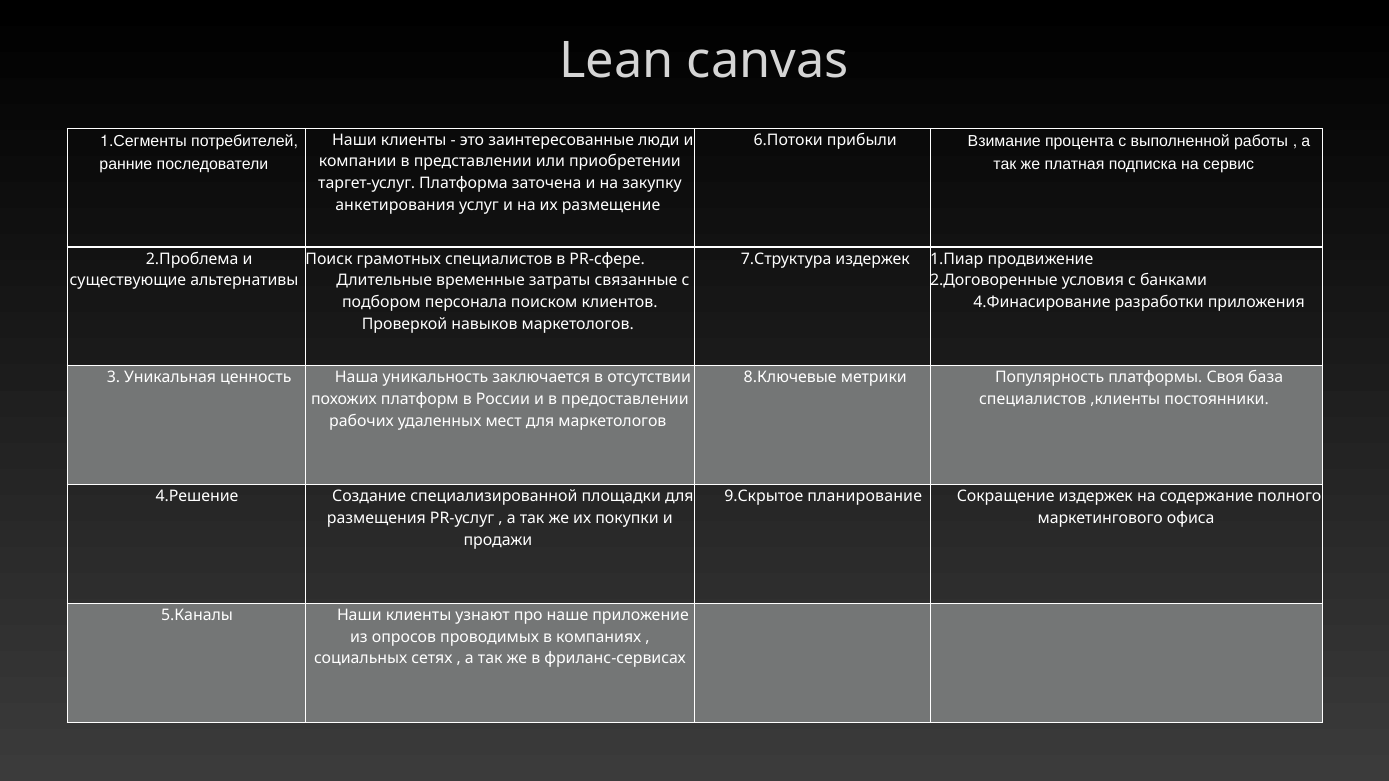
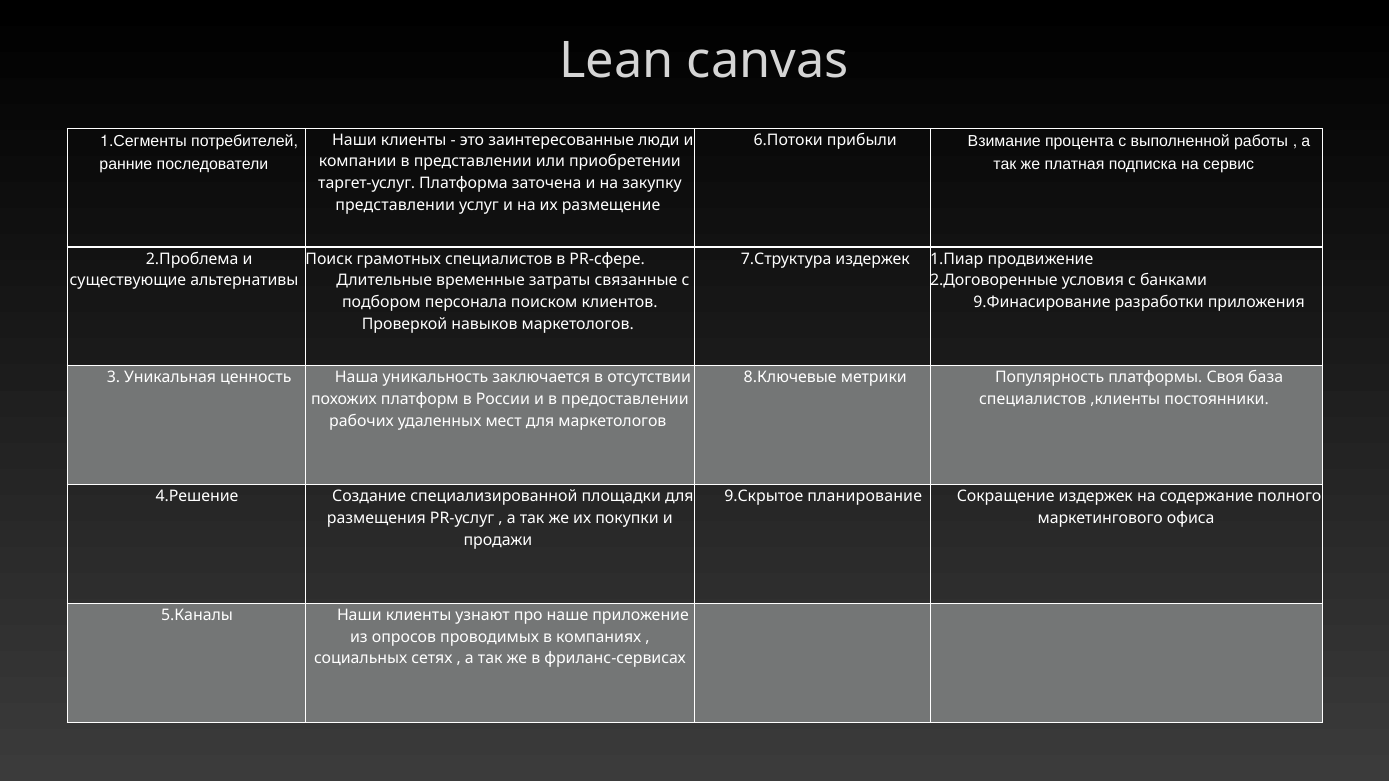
анкетирования: анкетирования -> представлении (395, 205)
4.Финасирование: 4.Финасирование -> 9.Финасирование (1042, 302)
